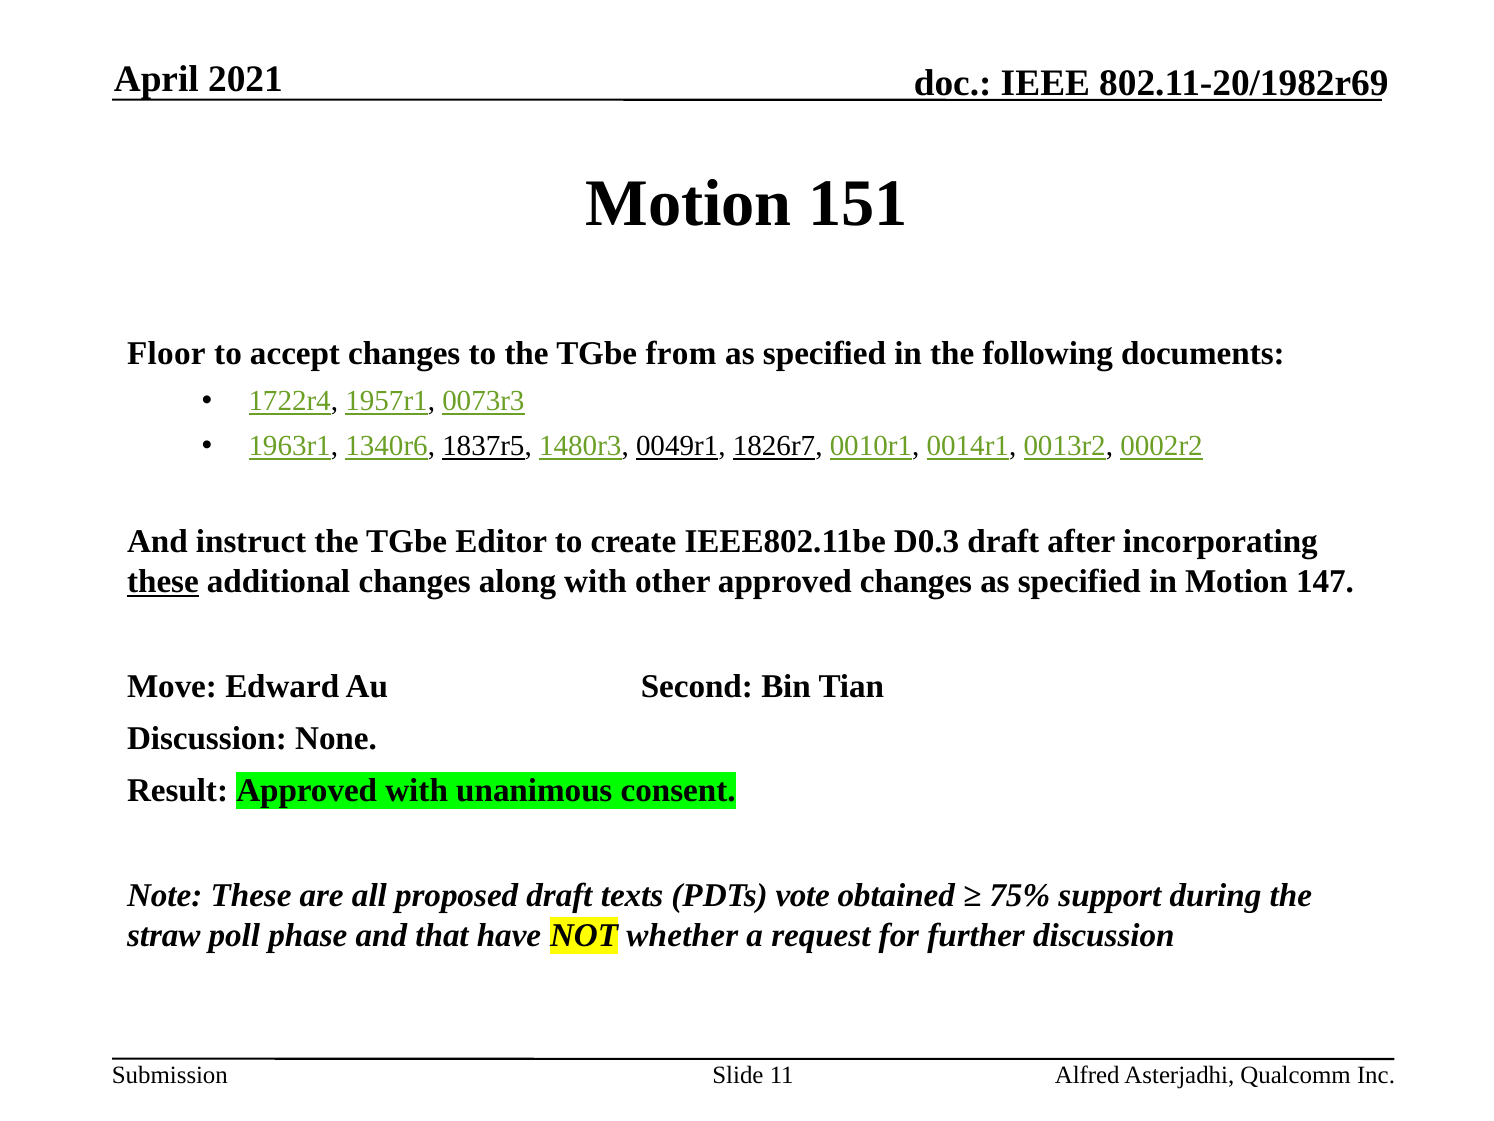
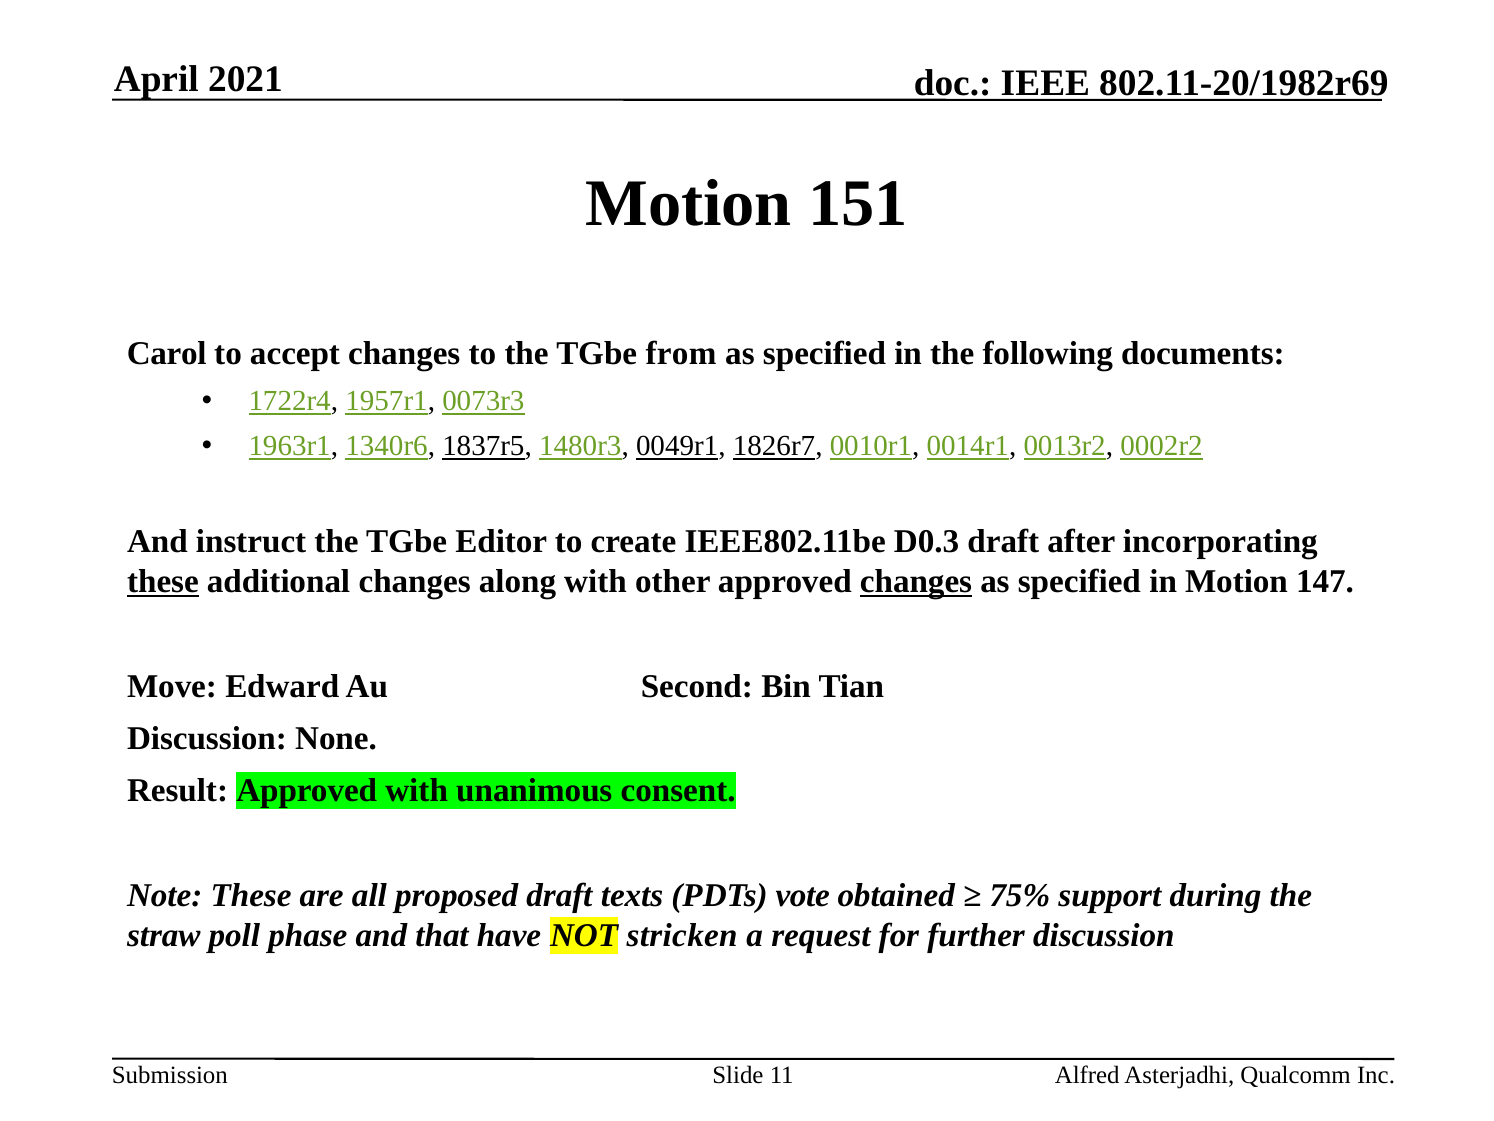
Floor: Floor -> Carol (167, 353)
changes underline: none -> present (916, 581)
whether: whether -> stricken (682, 935)
